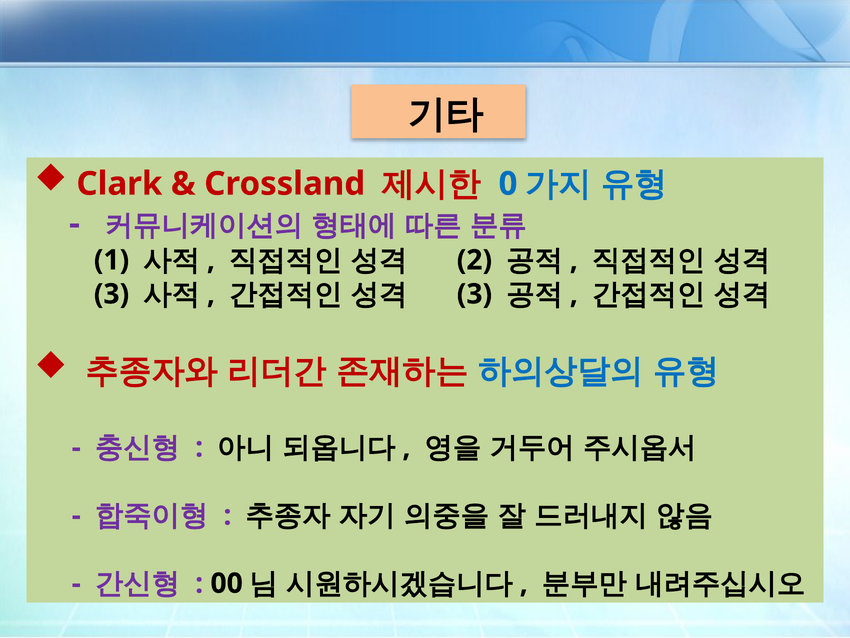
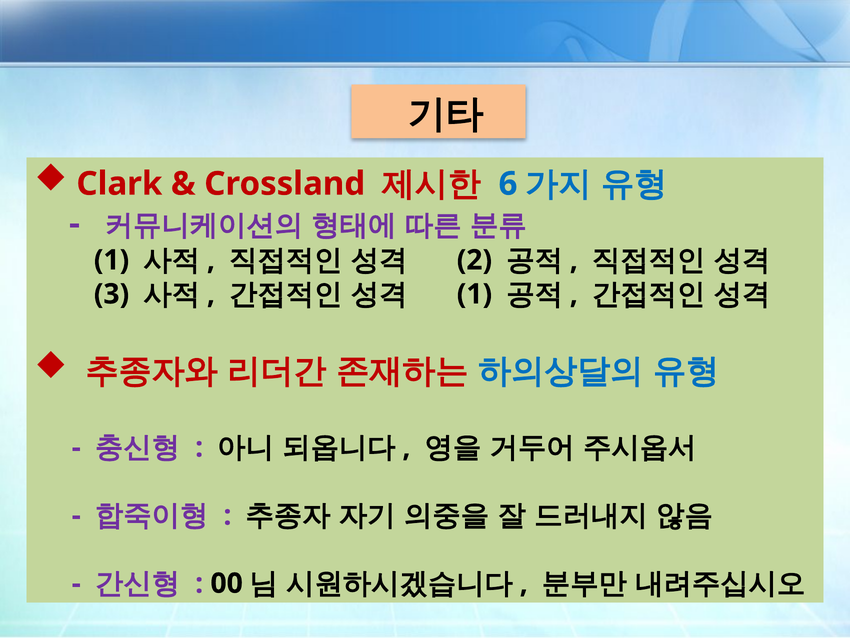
0: 0 -> 6 (508, 184)
3: 3 -> 1 (474, 294)
